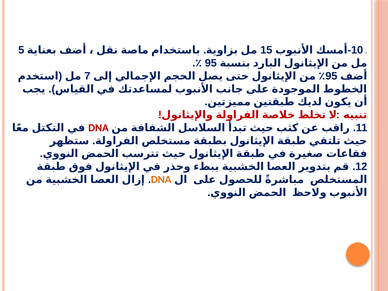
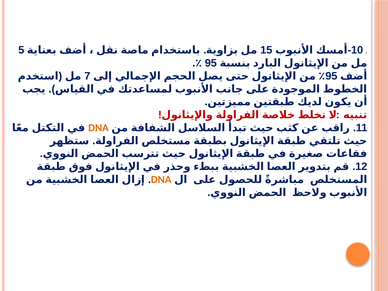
DNA colour: red -> orange (98, 128)
